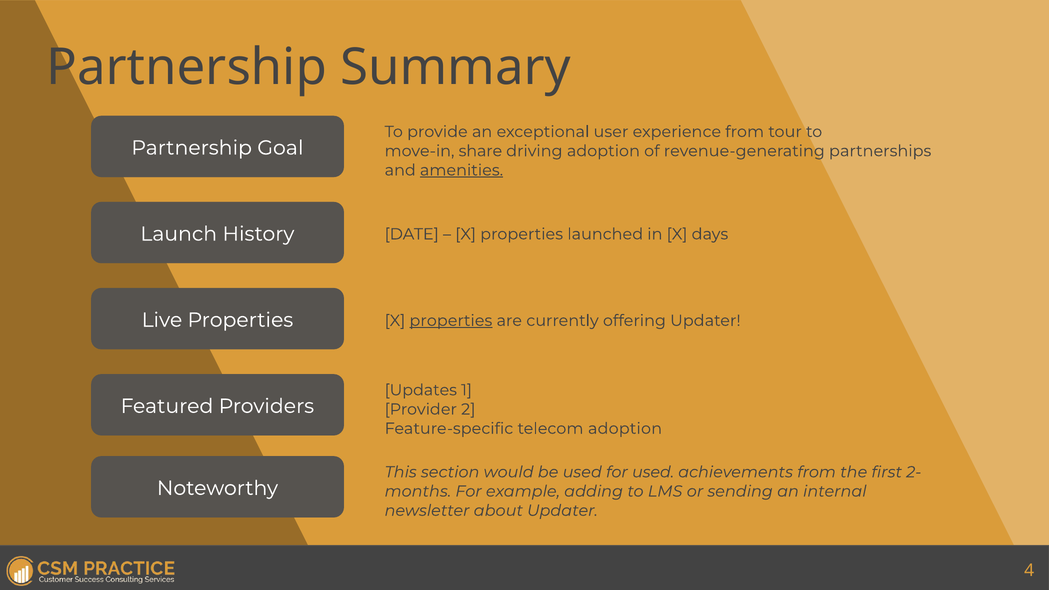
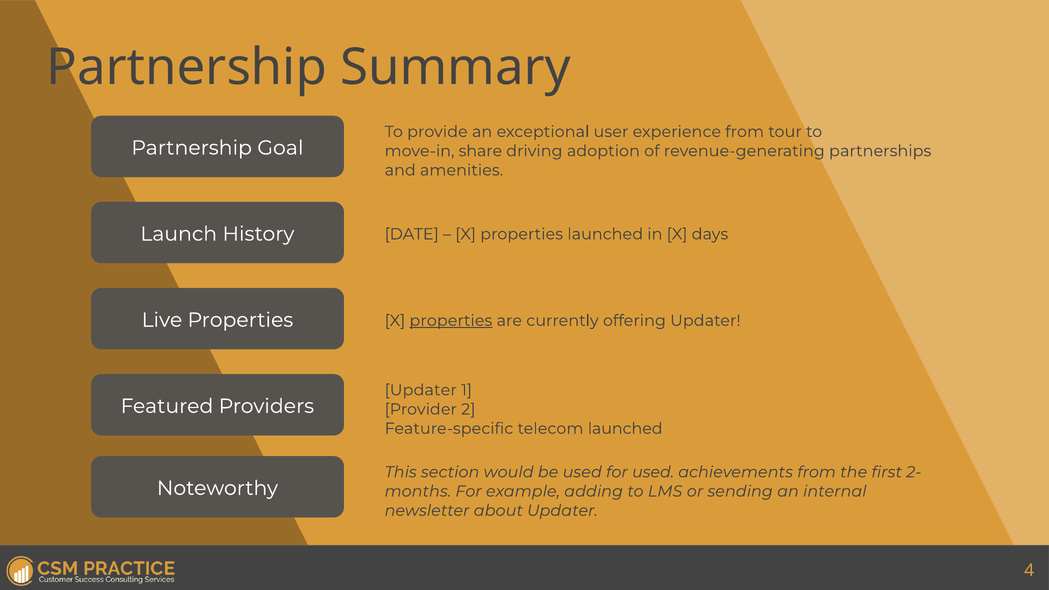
amenities underline: present -> none (462, 170)
Updates: Updates -> Updater (421, 390)
telecom adoption: adoption -> launched (625, 429)
